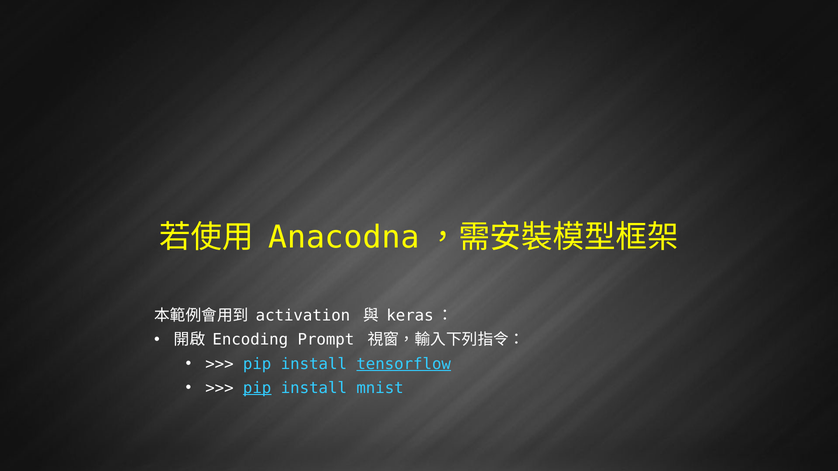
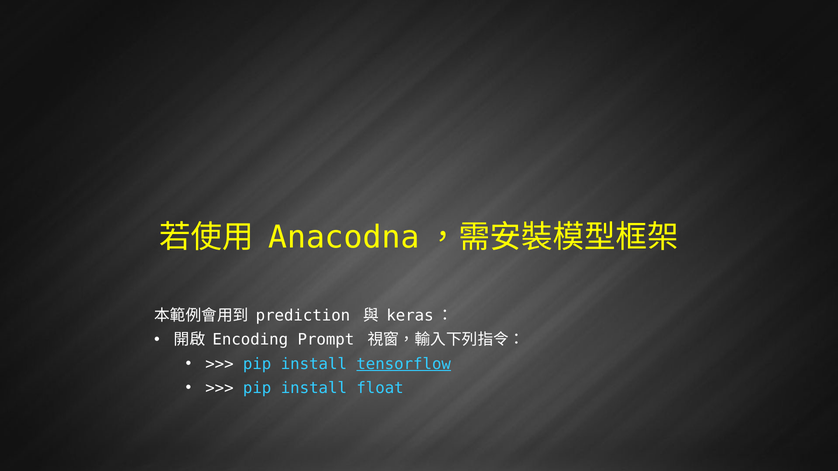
activation: activation -> prediction (303, 316)
pip underline: present -> none (257, 388)
mnist: mnist -> float (380, 388)
